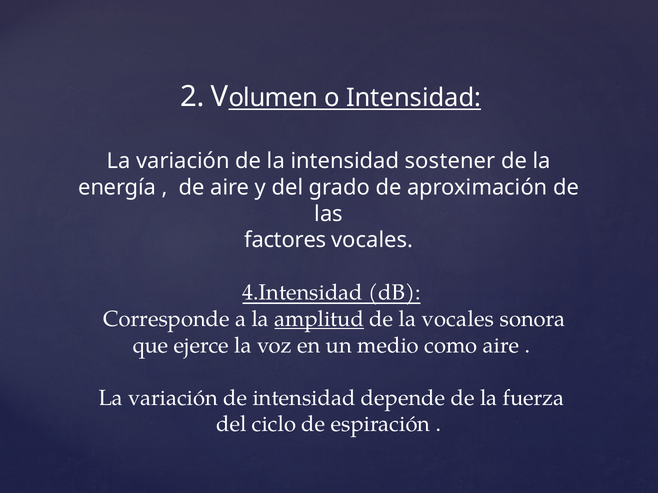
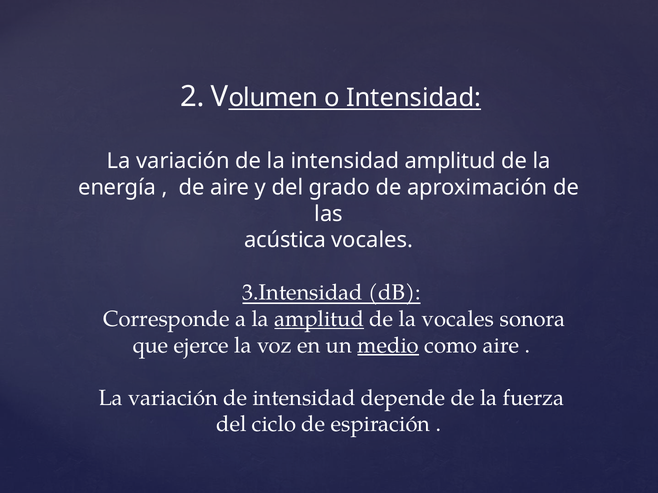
intensidad sostener: sostener -> amplitud (450, 161)
factores: factores -> acústica (285, 240)
4.Intensidad: 4.Intensidad -> 3.Intensidad (303, 293)
medio underline: none -> present (388, 346)
